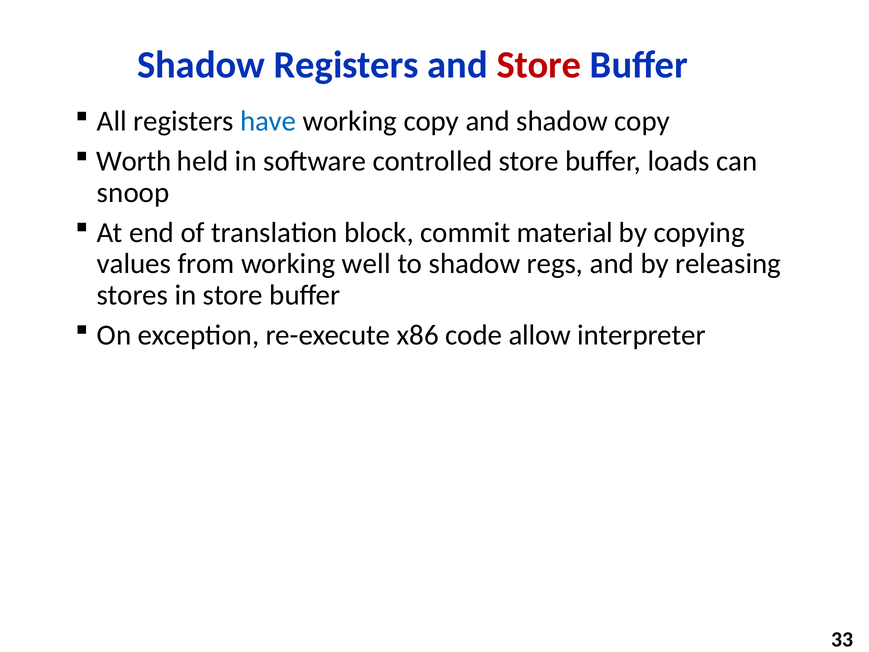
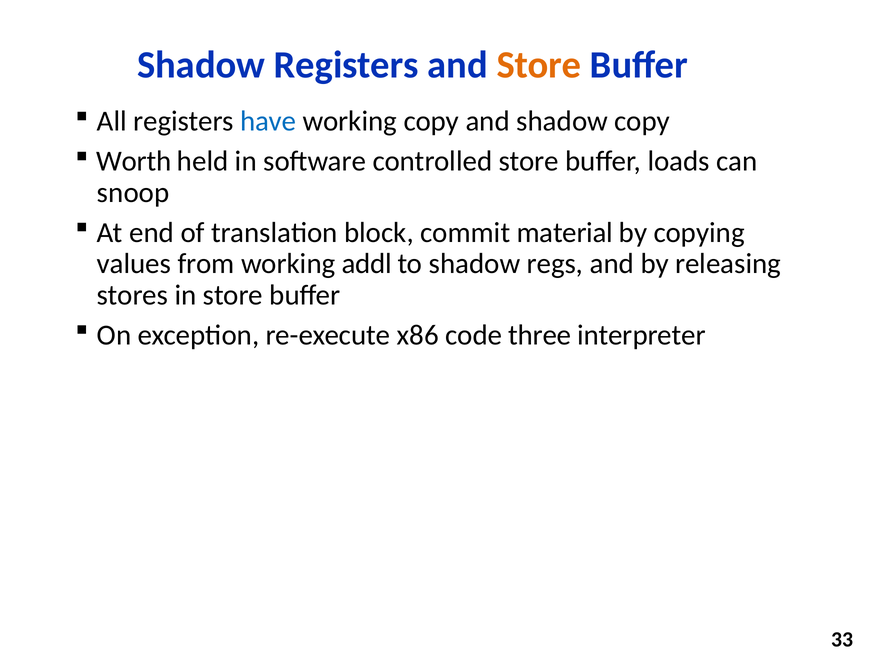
Store colour: red -> orange (539, 65)
well: well -> addl (367, 264)
allow: allow -> three (540, 335)
